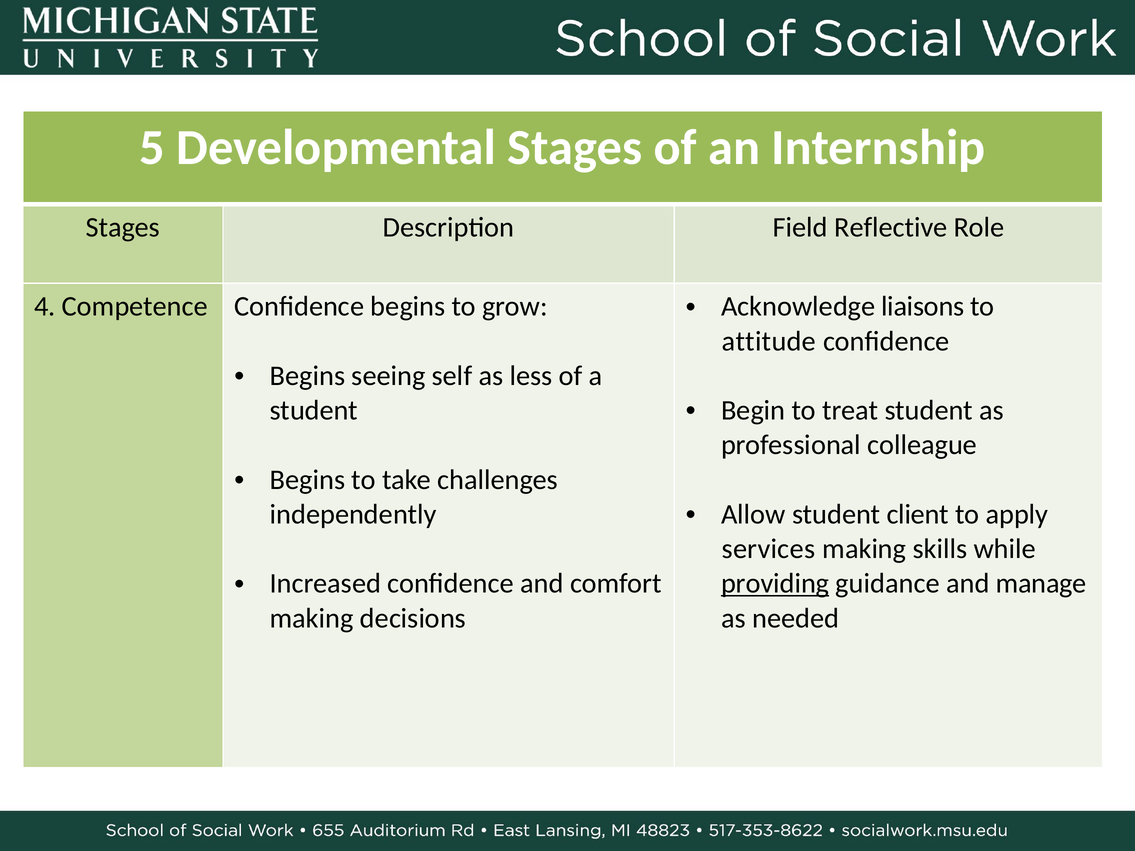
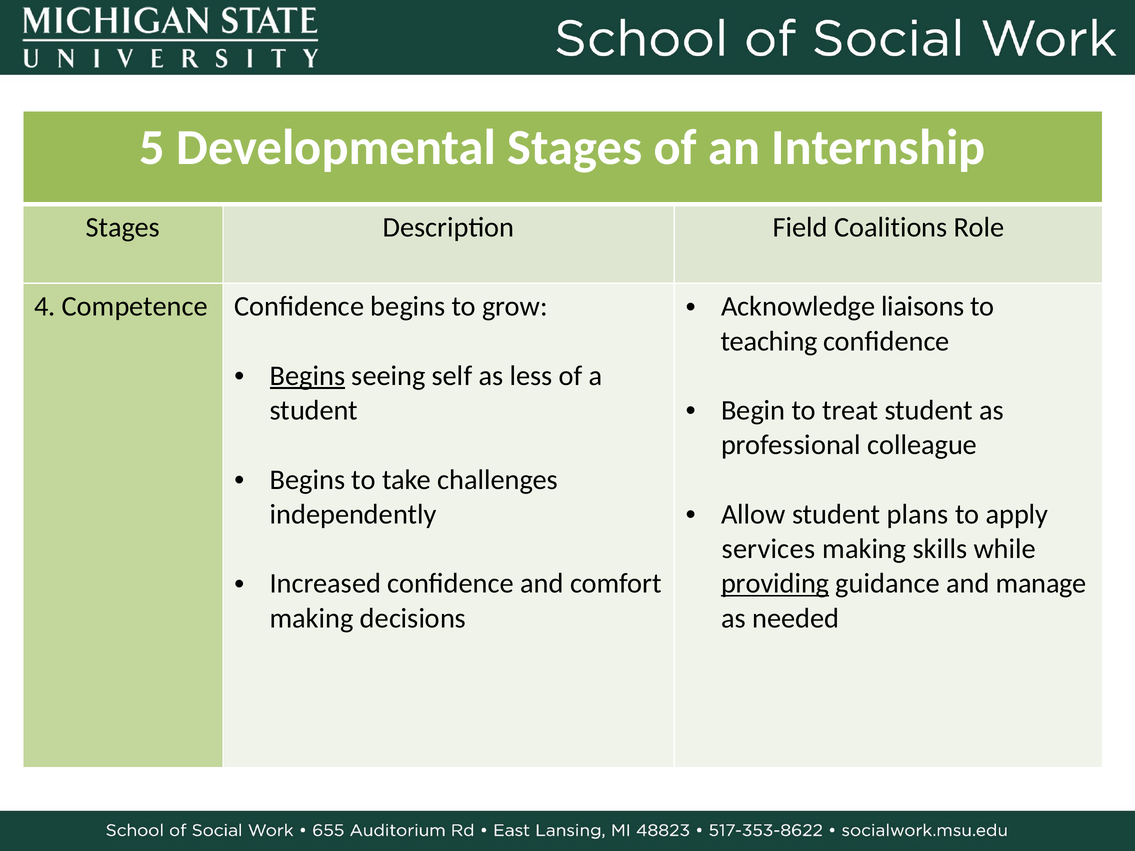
Reflective: Reflective -> Coalitions (891, 228)
attitude: attitude -> teaching (769, 341)
Begins underline: none -> present (307, 376)
client: client -> plans (918, 514)
